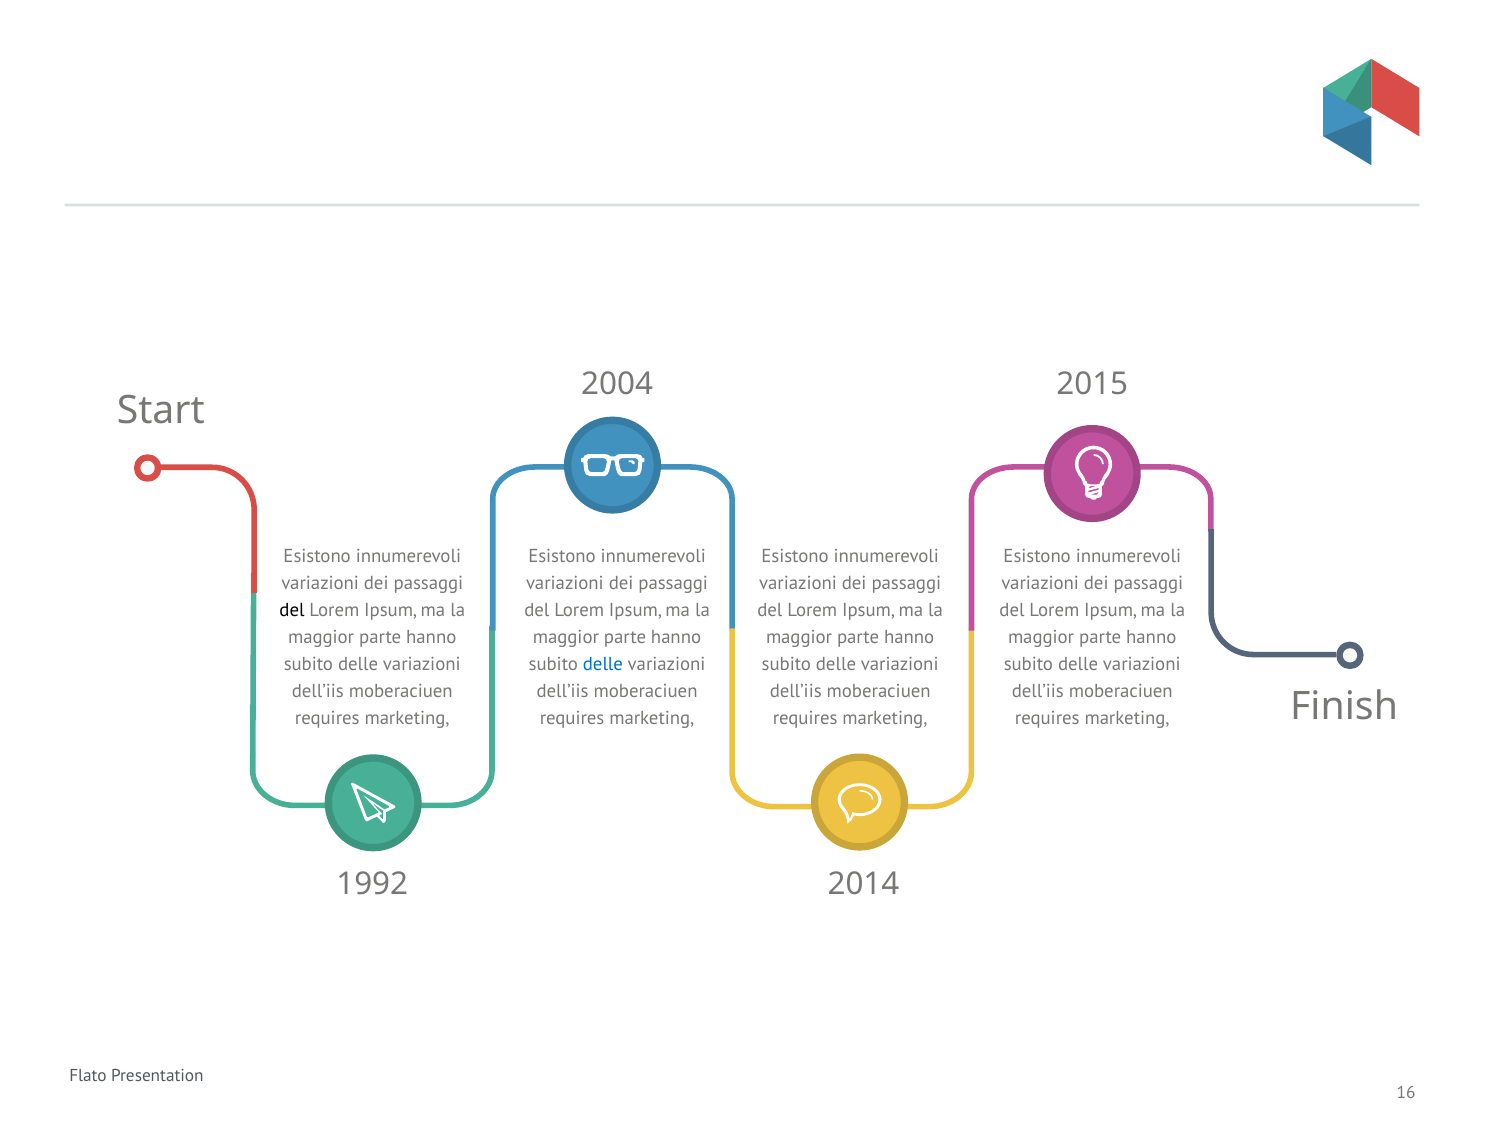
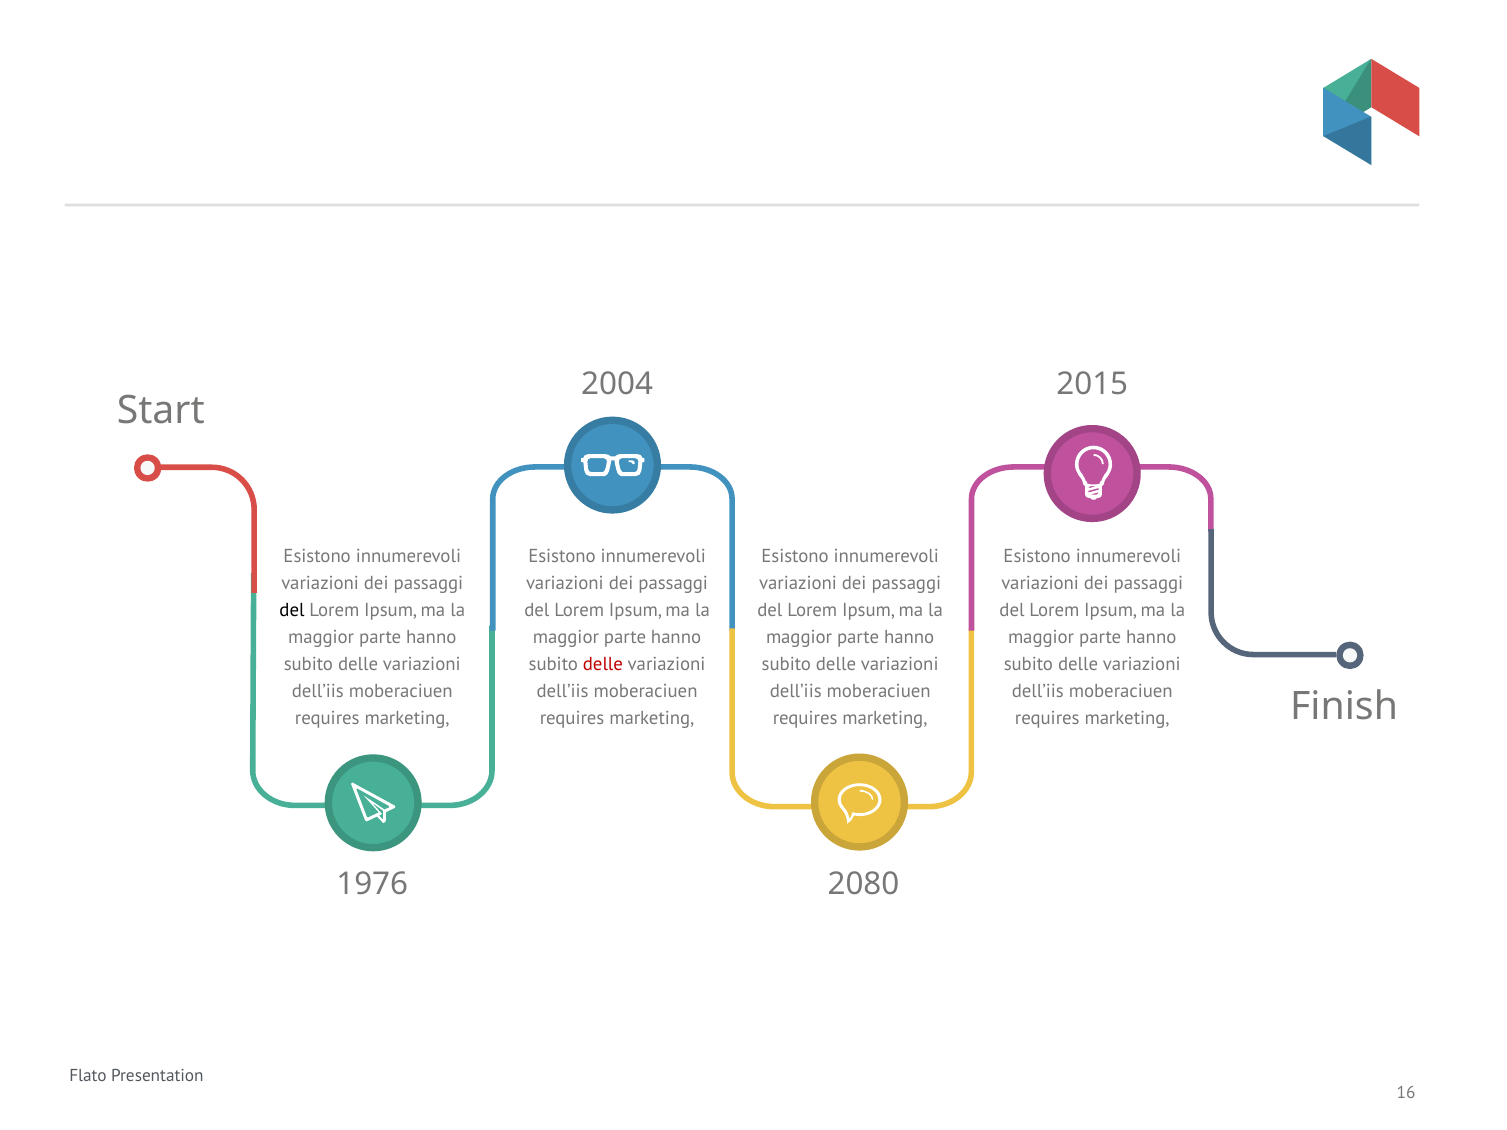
delle colour: blue -> red (603, 664)
1992: 1992 -> 1976 (372, 884)
2014: 2014 -> 2080 (863, 884)
